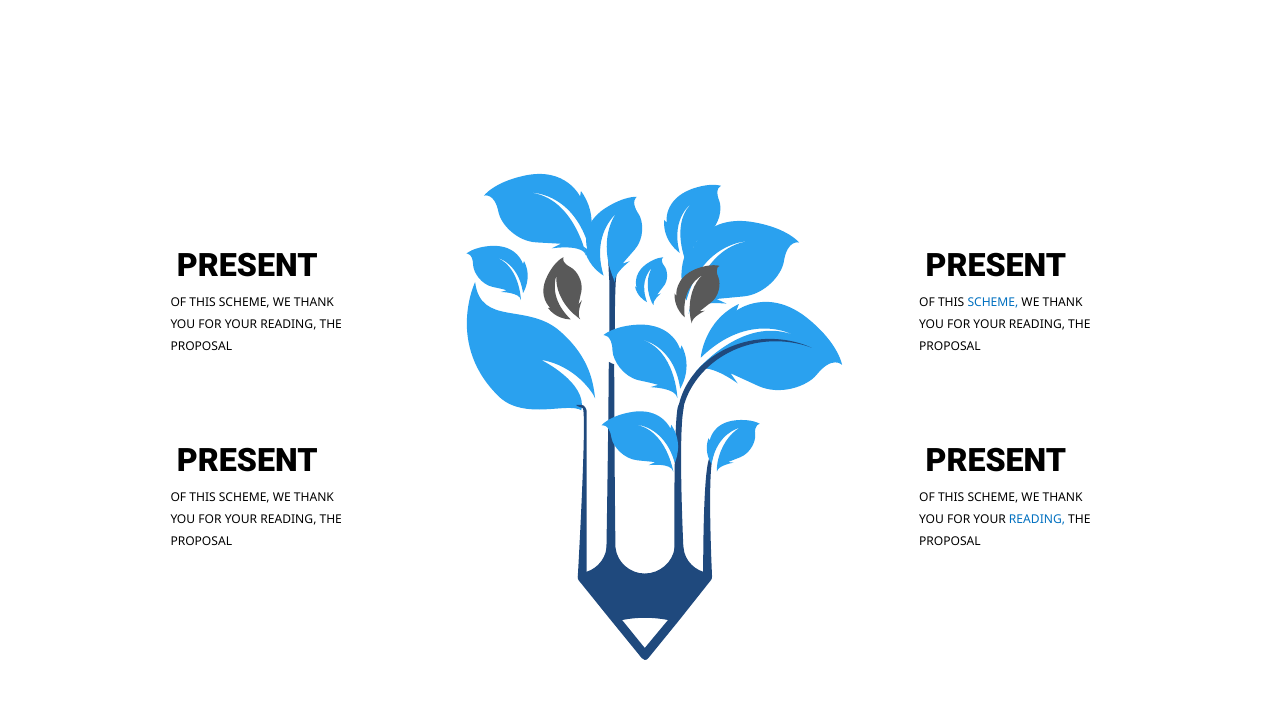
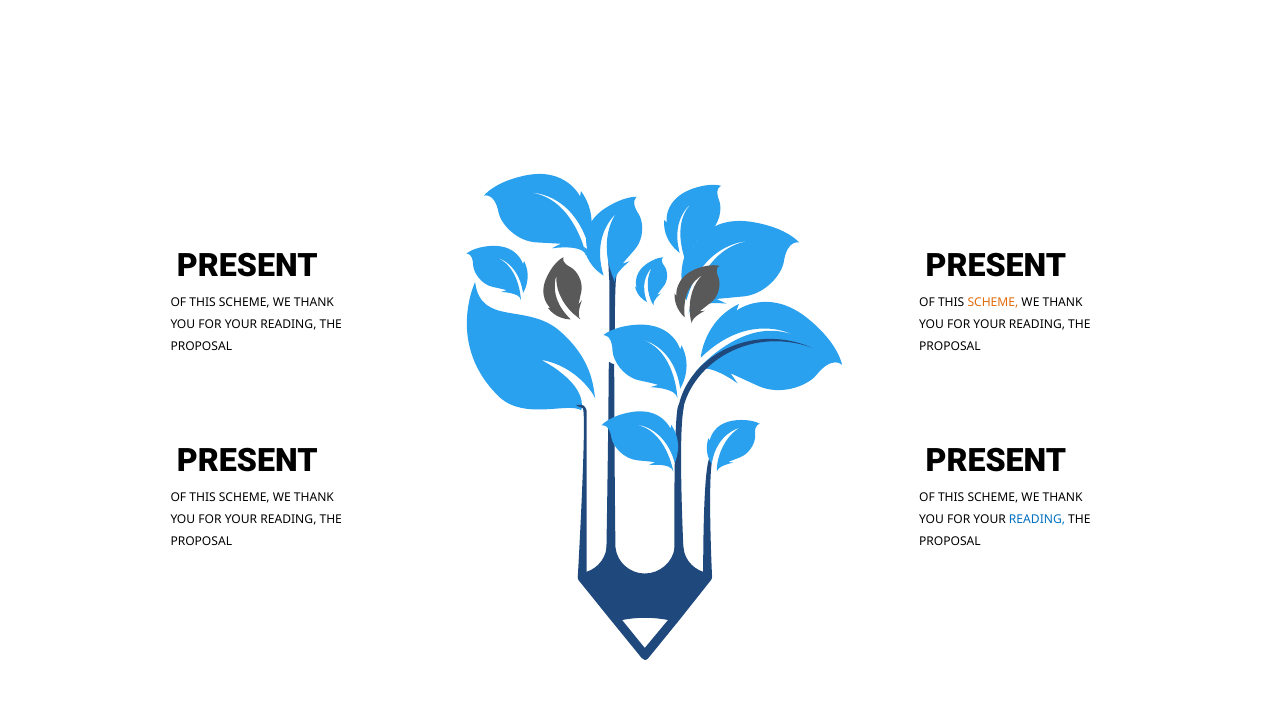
SCHEME colour: blue -> orange (993, 302)
